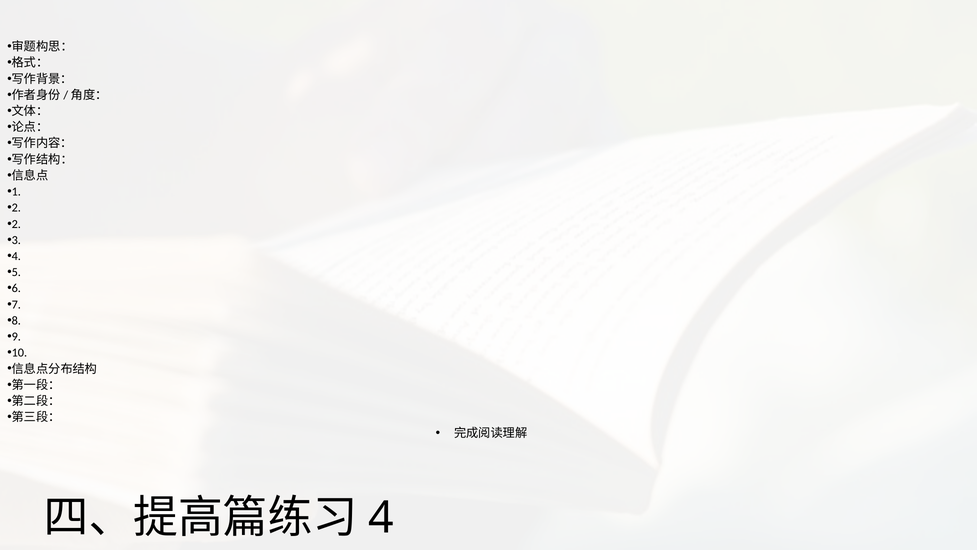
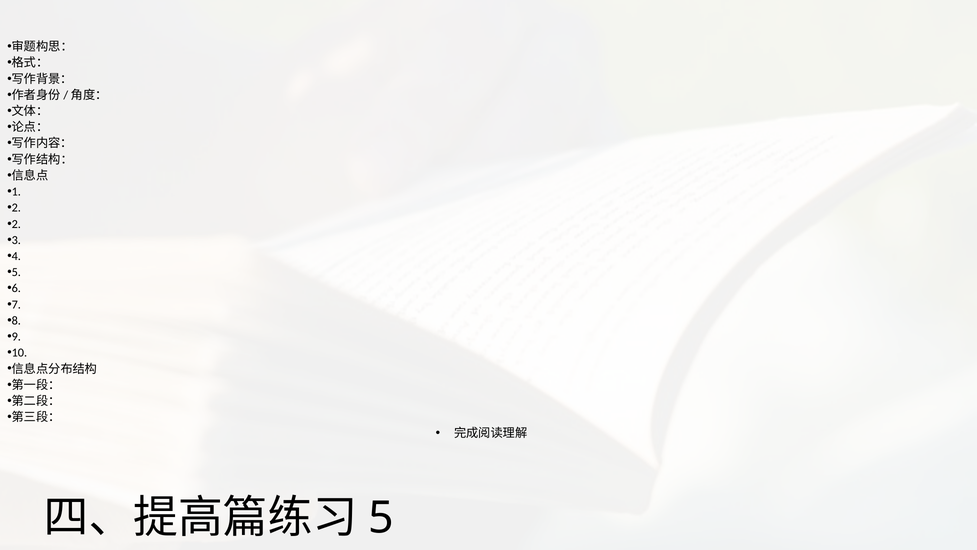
4: 4 -> 5 (381, 518)
